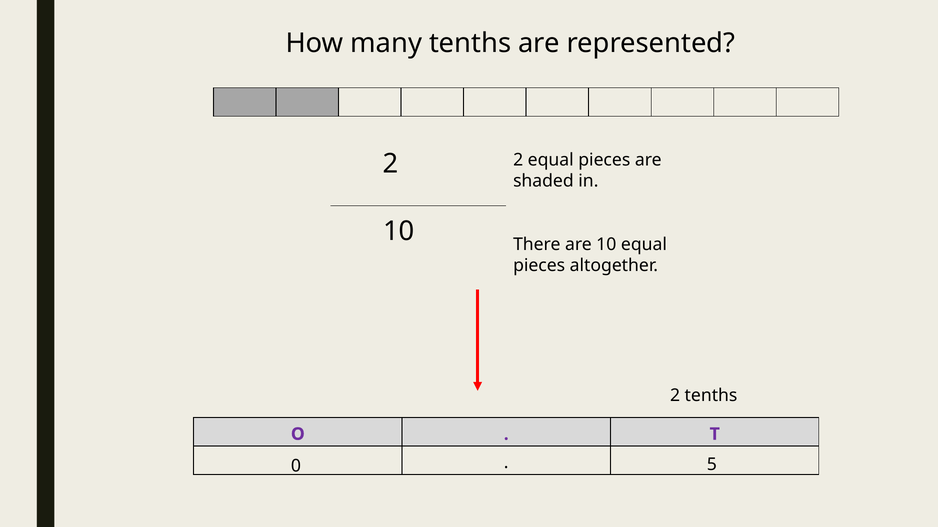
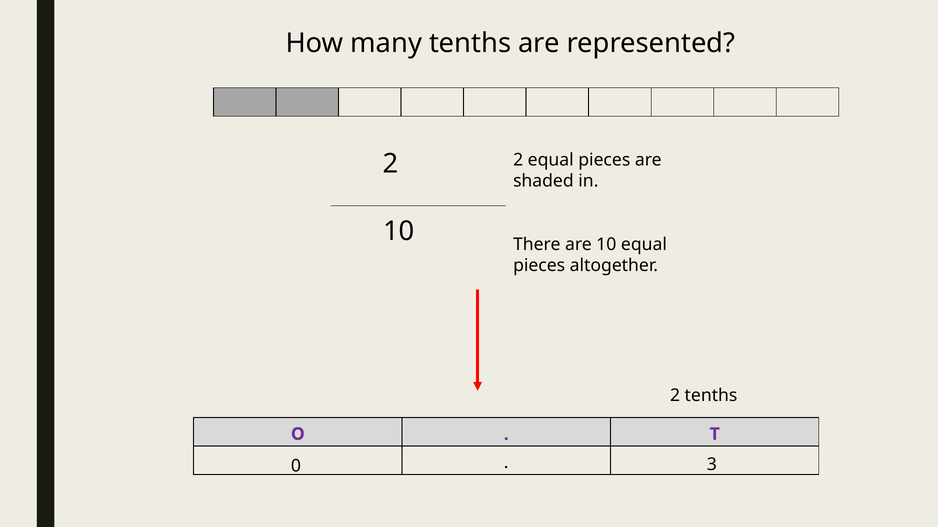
5: 5 -> 3 (712, 465)
